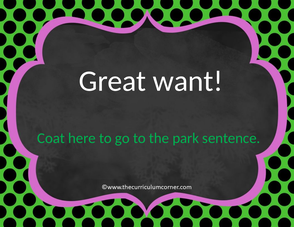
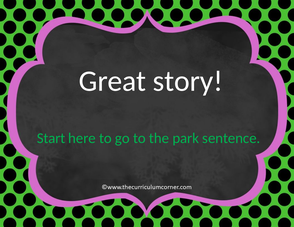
want: want -> story (188, 81)
Coat: Coat -> Start (51, 138)
